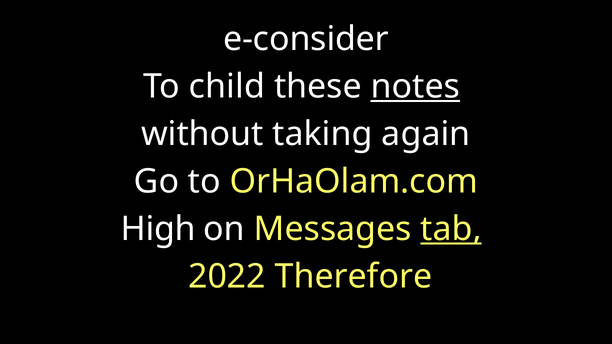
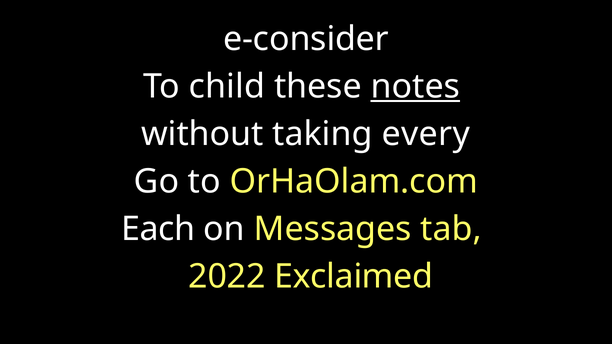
again: again -> every (426, 134)
High: High -> Each (158, 229)
tab underline: present -> none (451, 229)
Therefore: Therefore -> Exclaimed (354, 277)
